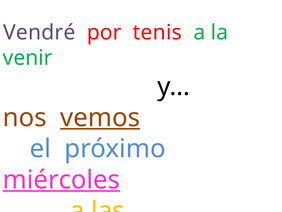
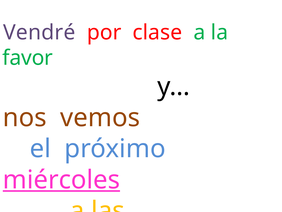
tenis: tenis -> clase (157, 32)
venir: venir -> favor (28, 58)
vemos underline: present -> none (100, 117)
